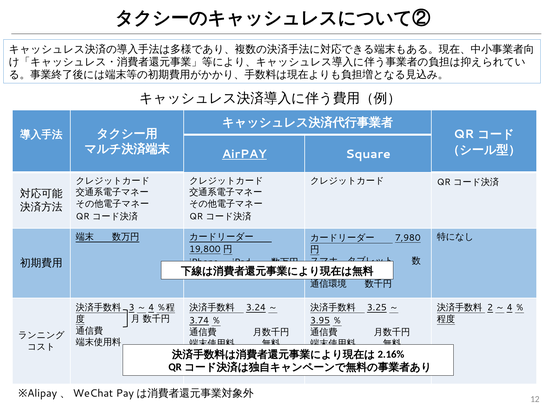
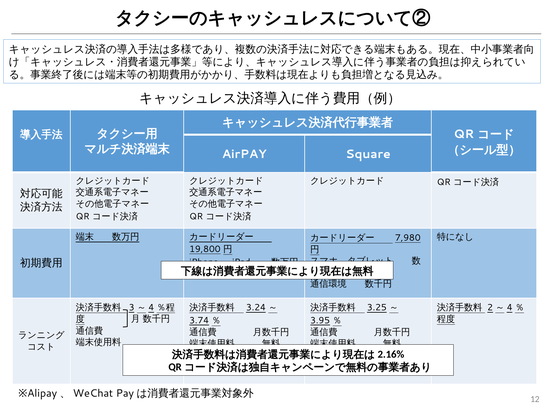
AirPAY underline: present -> none (244, 154)
